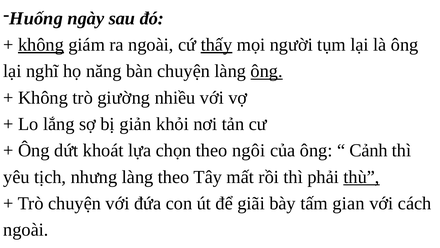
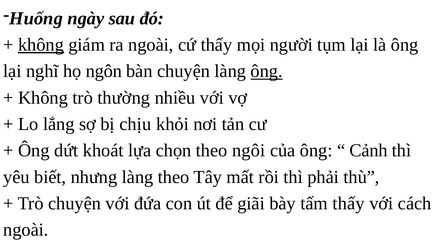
thấy underline: present -> none (216, 45)
năng: năng -> ngôn (104, 71)
giường: giường -> thường (124, 97)
giản: giản -> chịu (135, 124)
tịch: tịch -> biết (50, 177)
thù underline: present -> none (362, 177)
tấm gian: gian -> thấy (349, 203)
